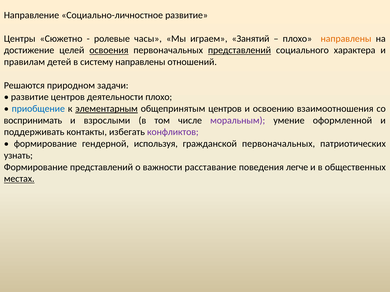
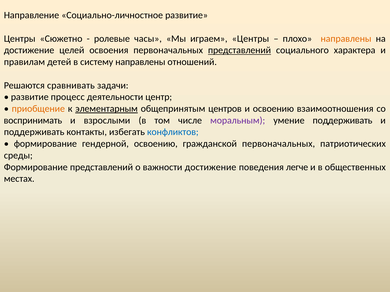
играем Занятий: Занятий -> Центры (250, 39)
освоения underline: present -> none (109, 50)
природном: природном -> сравнивать (71, 85)
развитие центров: центров -> процесс (68, 97)
деятельности плохо: плохо -> центр (159, 97)
приобщение colour: blue -> orange (38, 109)
умение оформленной: оформленной -> поддерживать (343, 121)
конфликтов colour: purple -> blue (173, 132)
гендерной используя: используя -> освоению (156, 144)
узнать: узнать -> среды (18, 156)
важности расставание: расставание -> достижение (211, 167)
местах underline: present -> none (19, 179)
